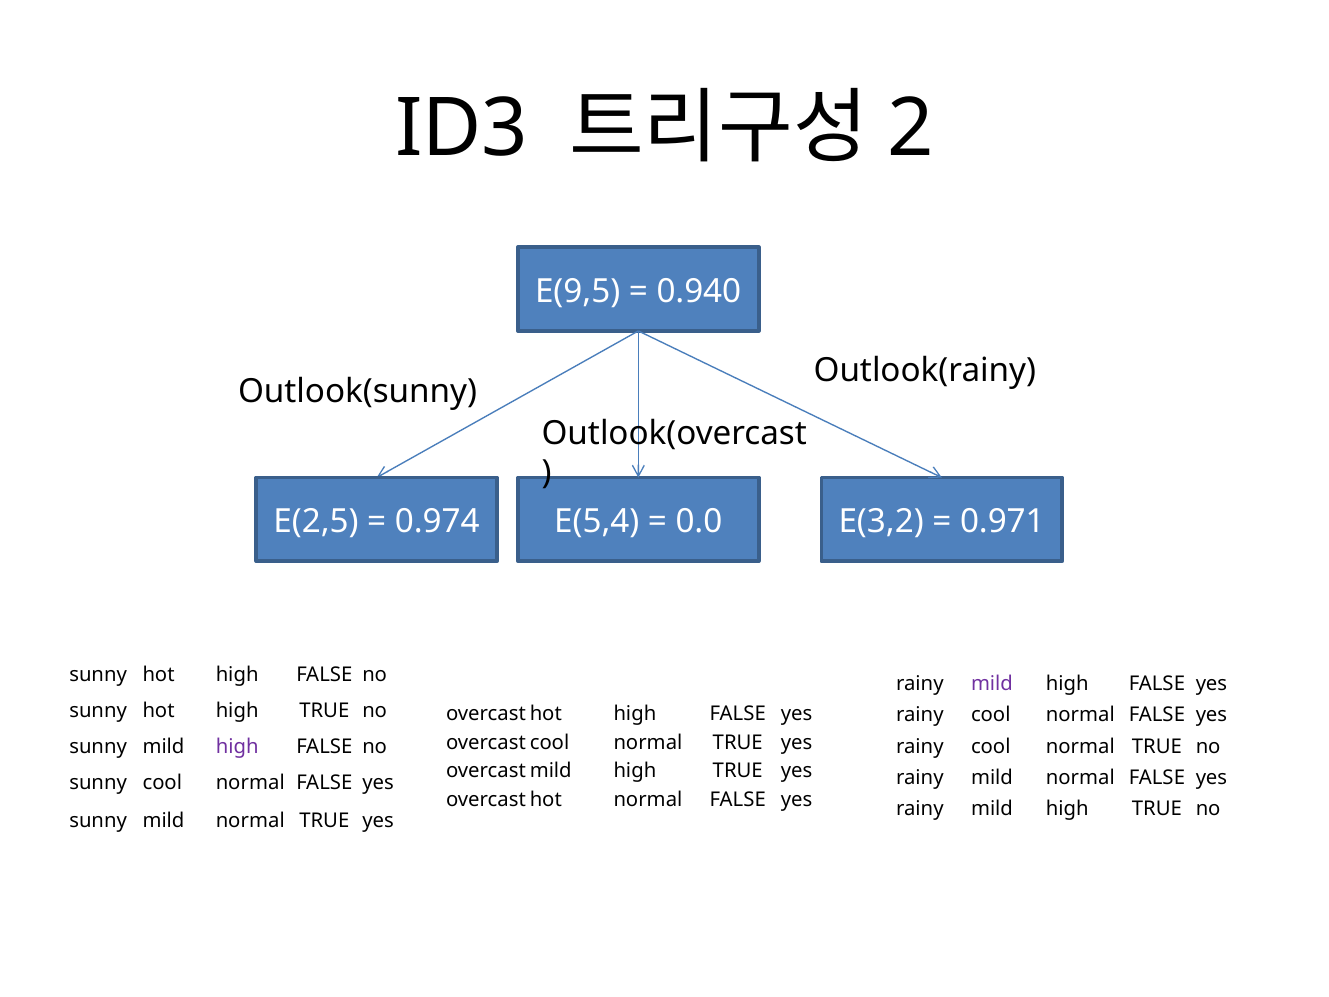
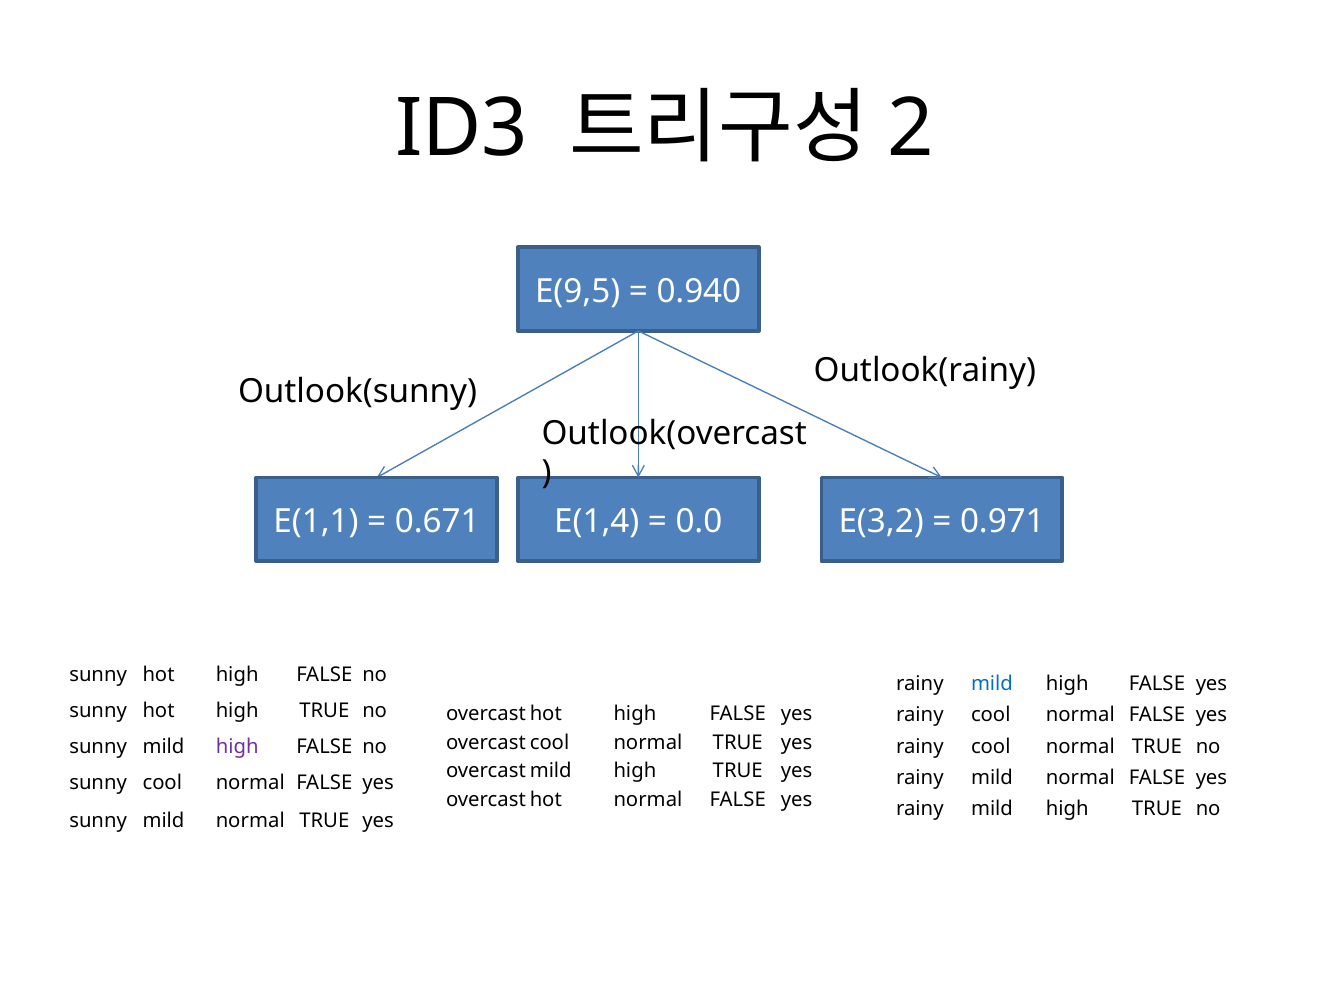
E(2,5: E(2,5 -> E(1,1 (316, 522)
0.974: 0.974 -> 0.671 (437, 522)
E(5,4: E(5,4 -> E(1,4 (597, 522)
mild colour: purple -> blue (992, 683)
